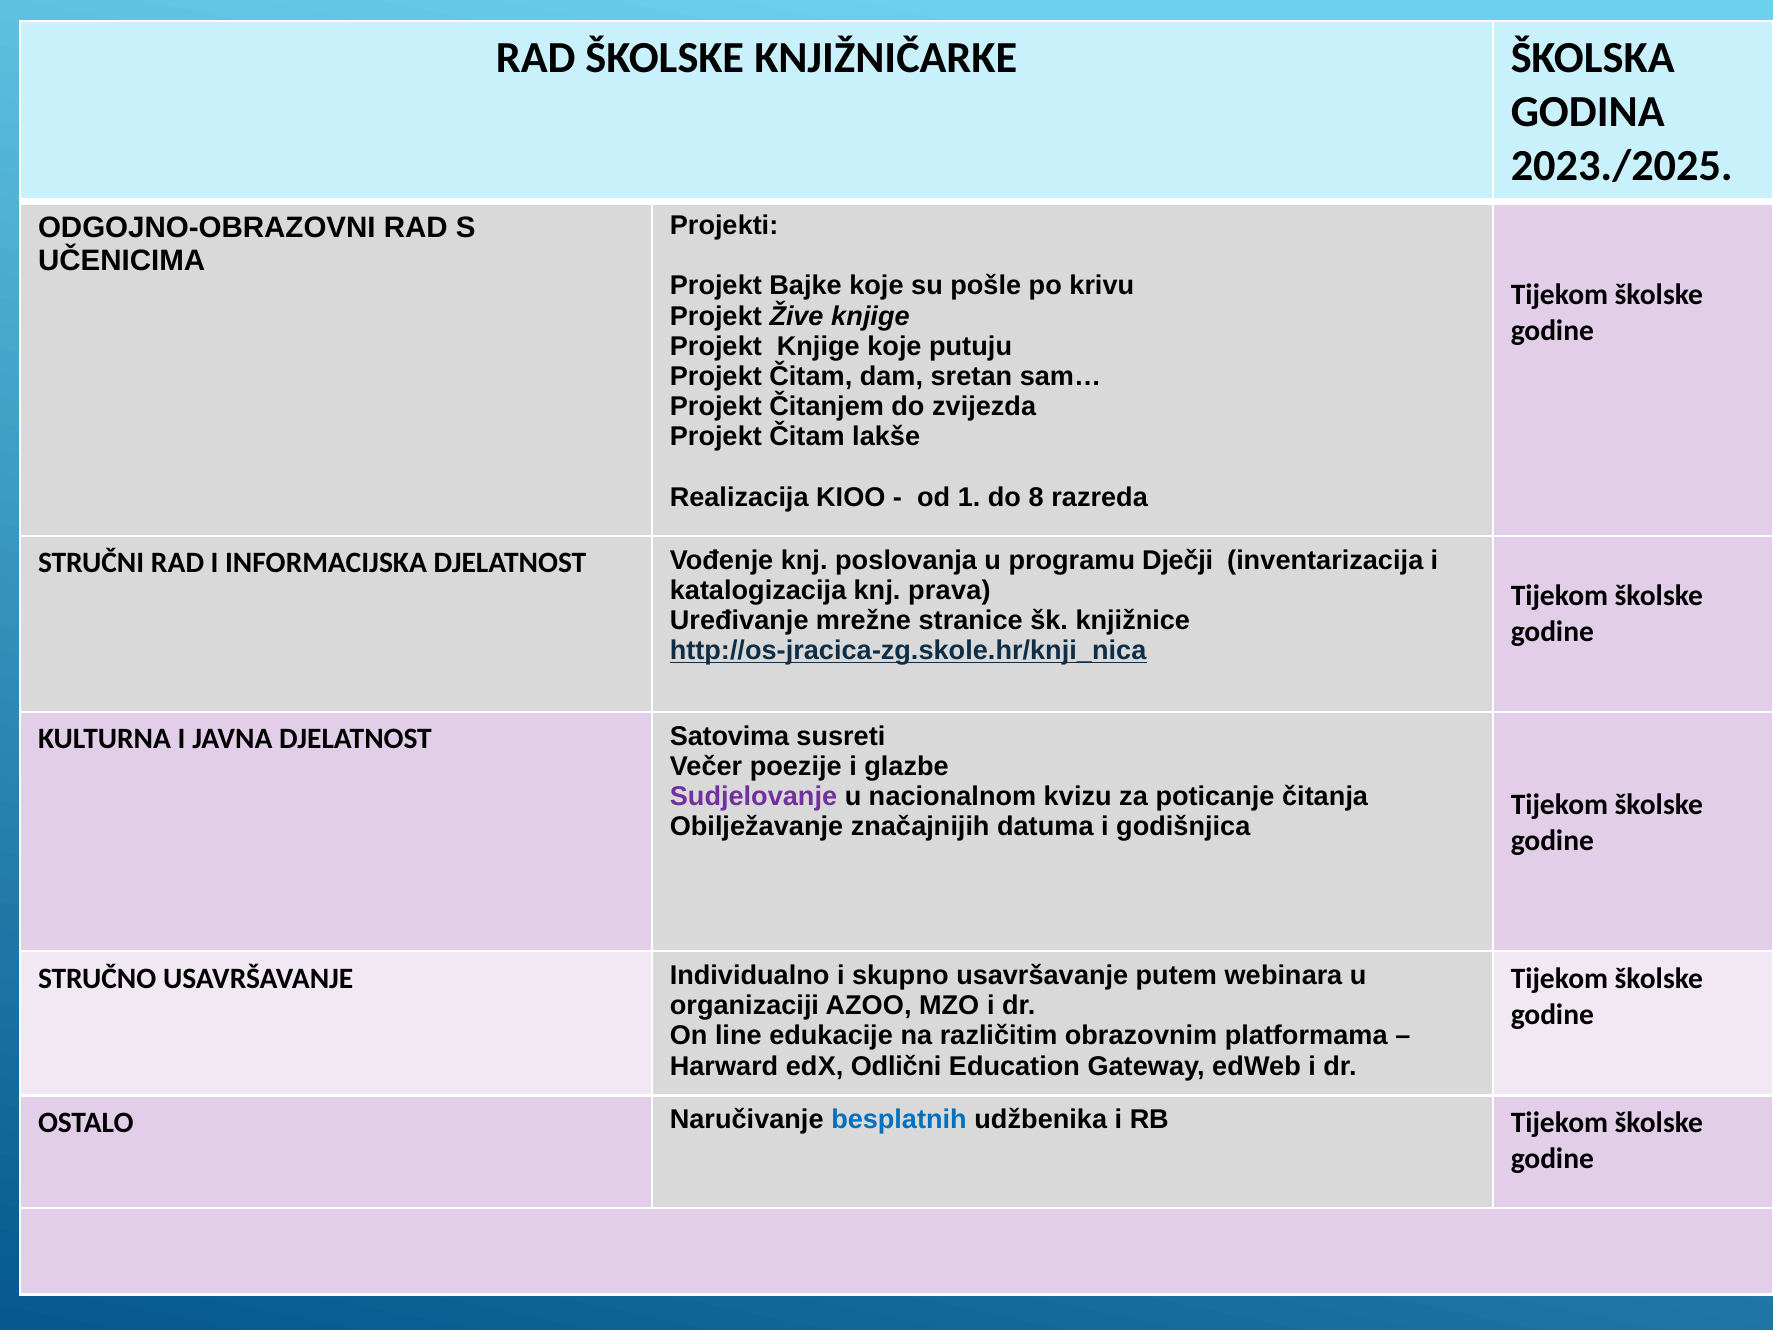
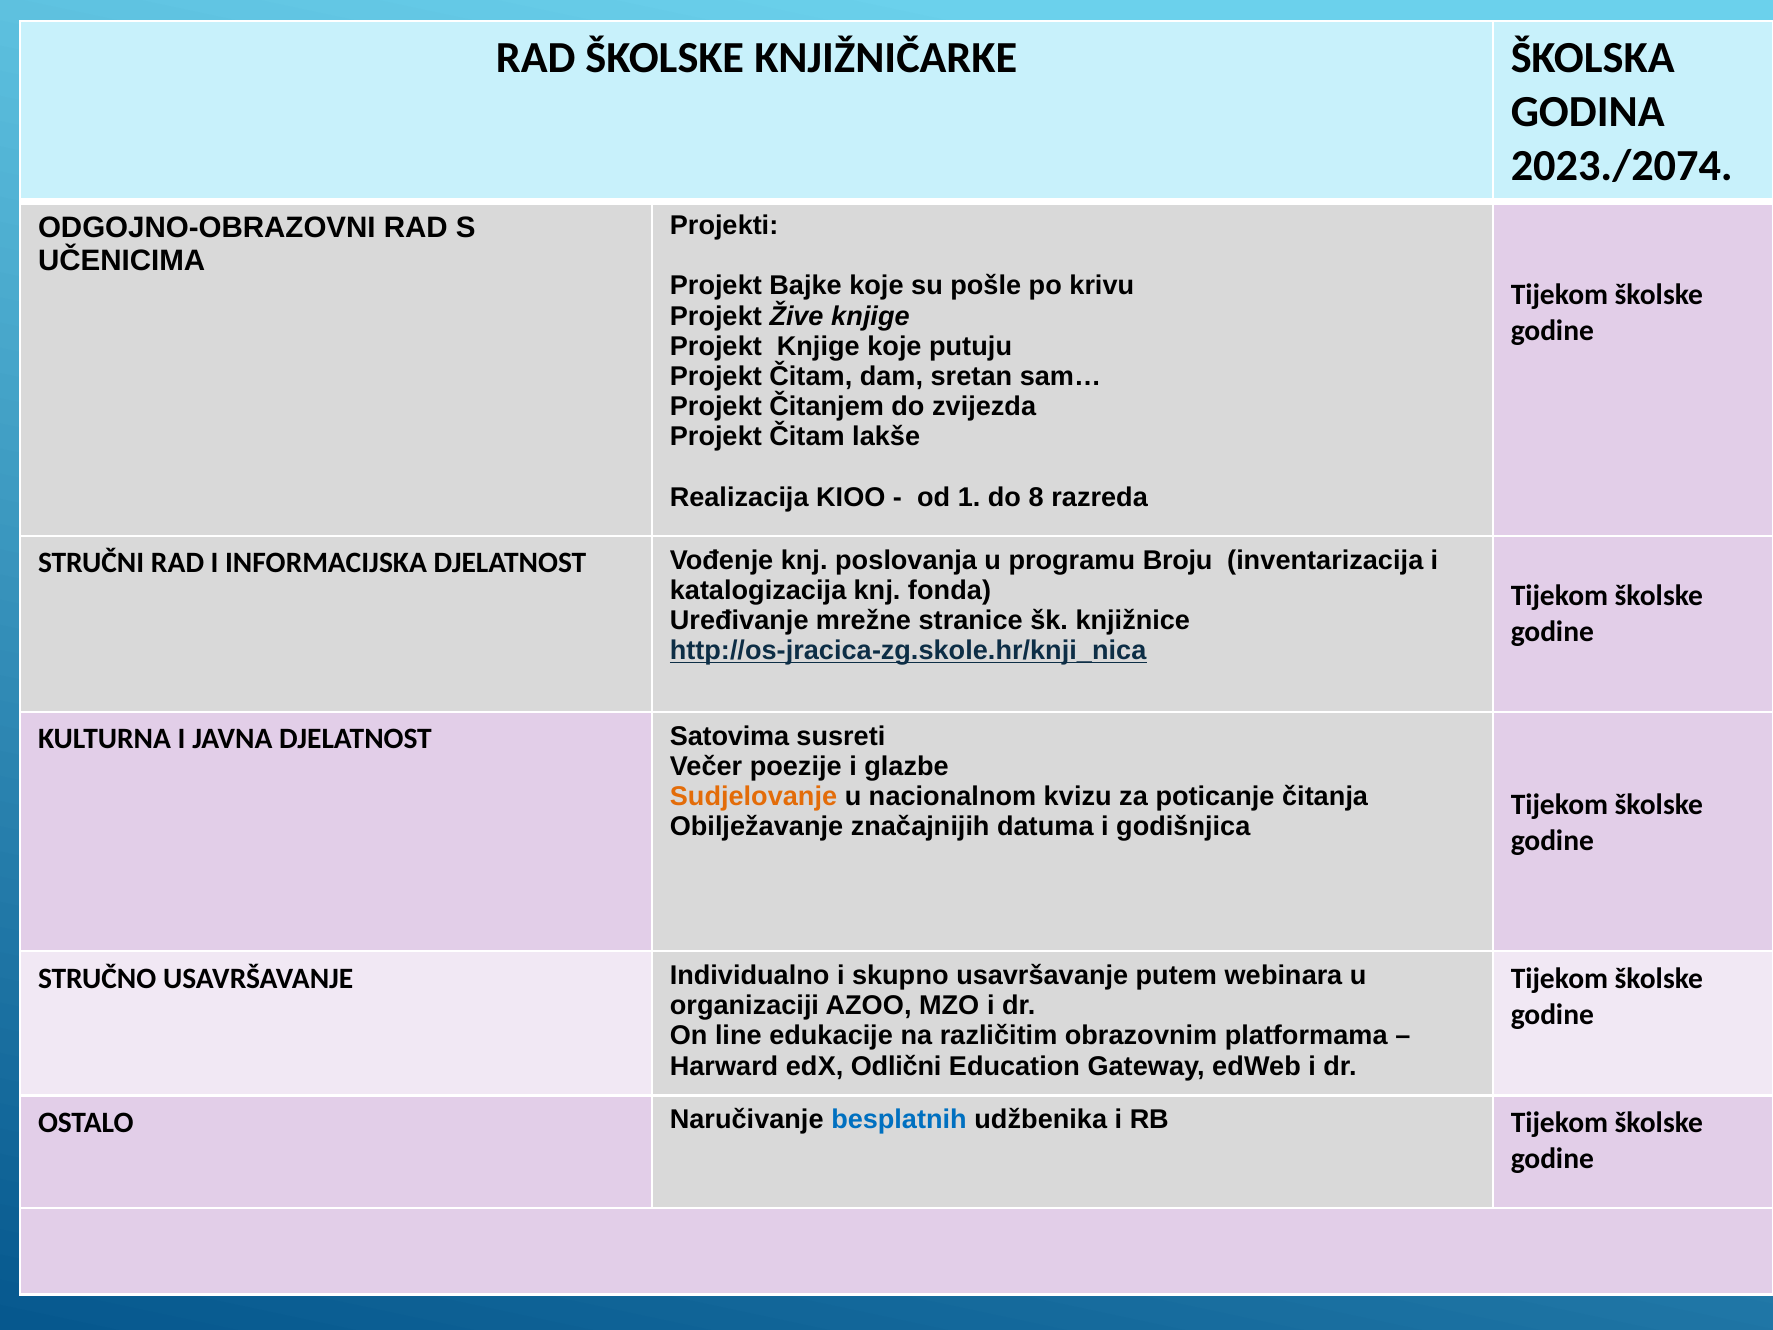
2023./2025: 2023./2025 -> 2023./2074 (1622, 166)
Dječji: Dječji -> Broju (1178, 560)
prava: prava -> fonda (950, 590)
Sudjelovanje colour: purple -> orange (754, 796)
